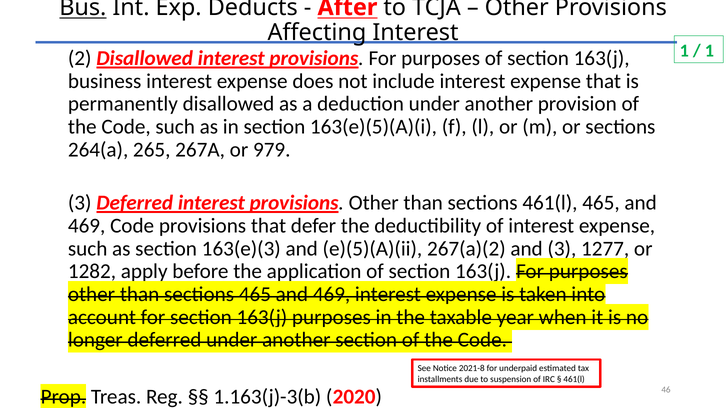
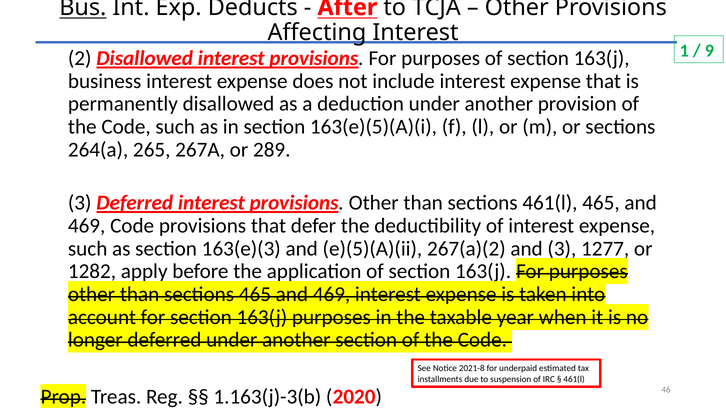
1: 1 -> 9 (709, 51)
979: 979 -> 289 (272, 150)
